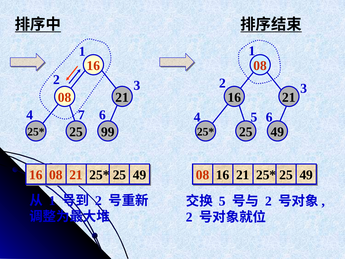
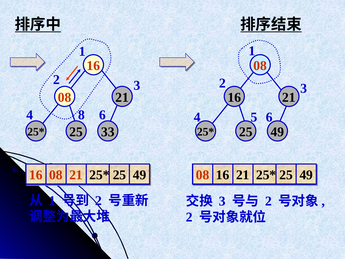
7: 7 -> 8 (82, 115)
99: 99 -> 33 (108, 132)
5: 5 -> 3 (222, 201)
